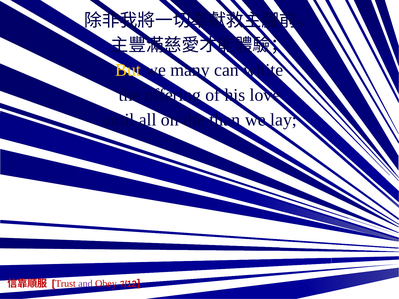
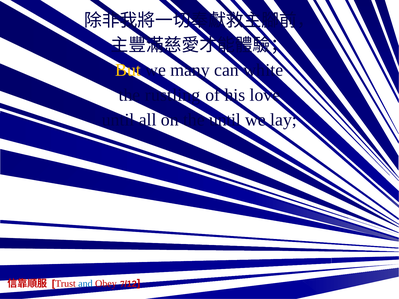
offering: offering -> rustling (173, 95)
the than: than -> until (225, 120)
and colour: purple -> blue (85, 284)
